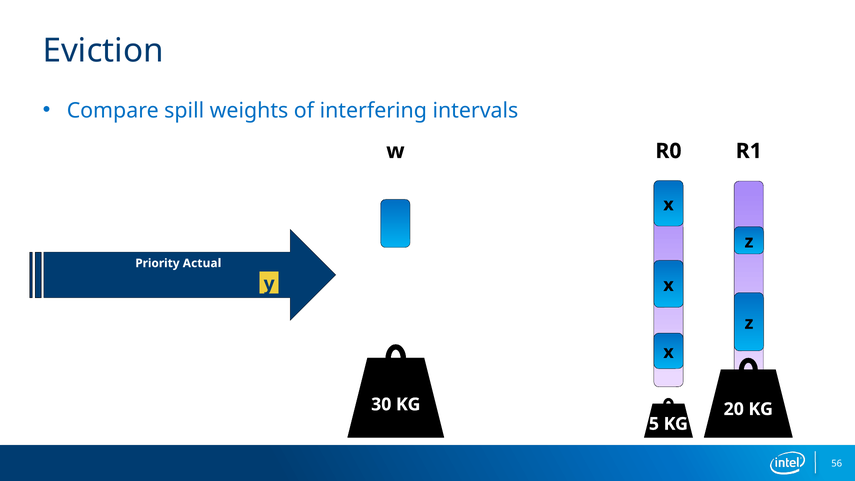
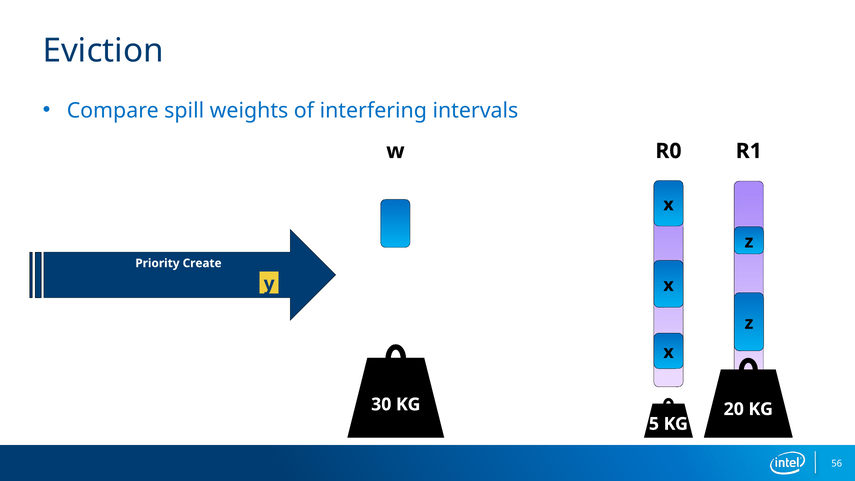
Actual: Actual -> Create (202, 263)
